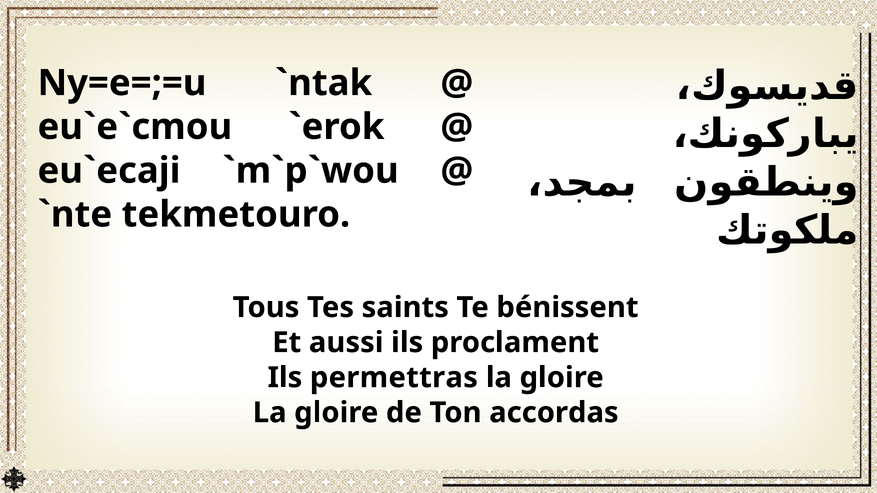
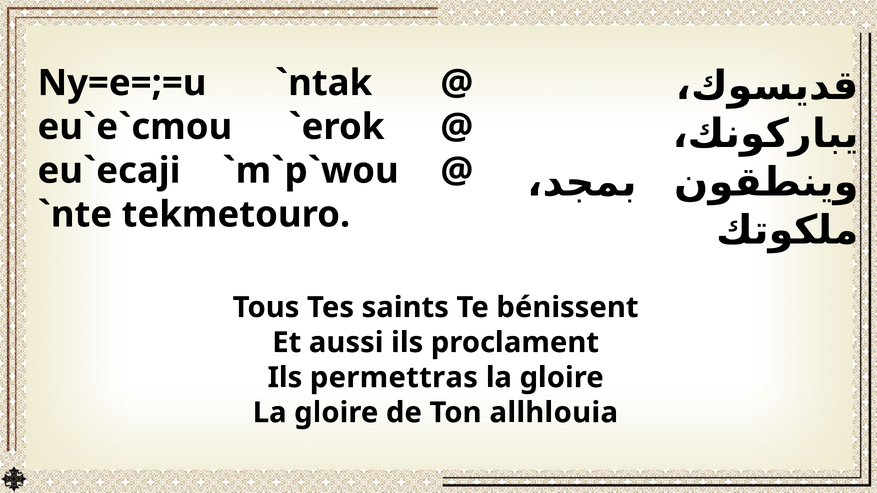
accordas: accordas -> allhlouia (554, 413)
